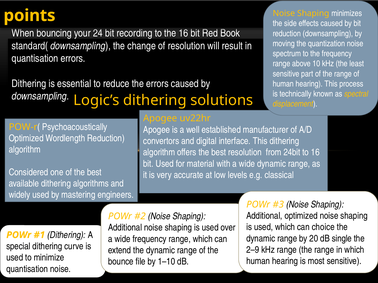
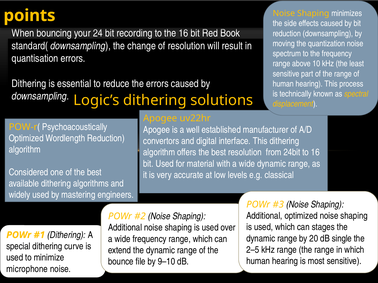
choice: choice -> stages (323, 227)
2–9: 2–9 -> 2–5 (253, 250)
1–10: 1–10 -> 9–10 (166, 262)
quantisation: quantisation -> microphone (27, 269)
